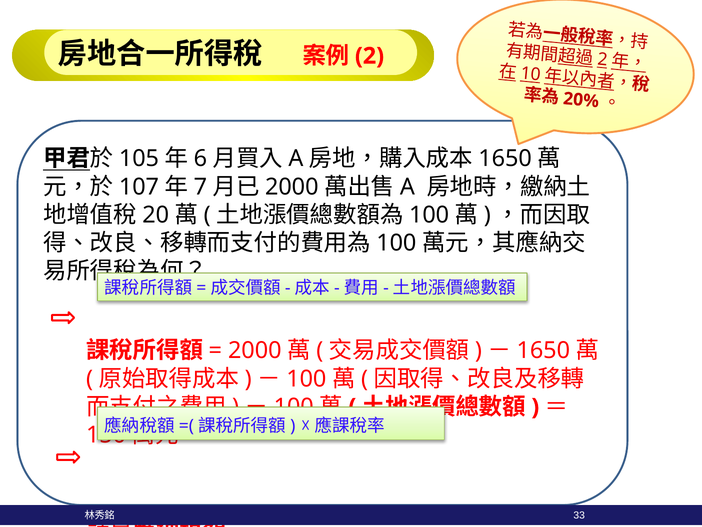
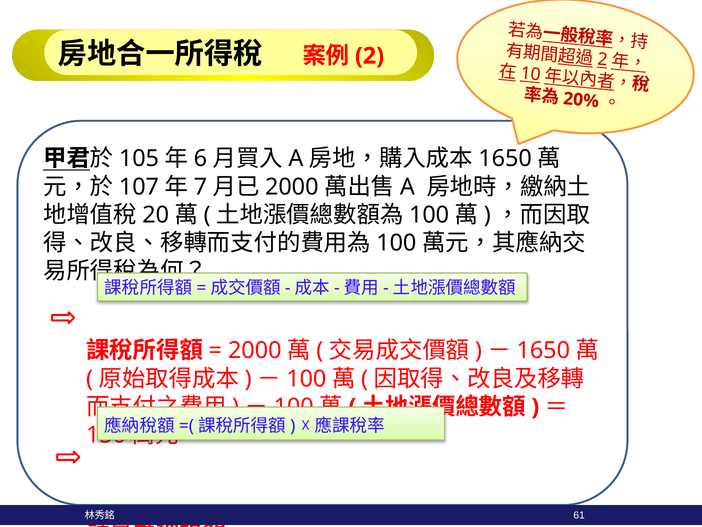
33: 33 -> 61 (579, 515)
